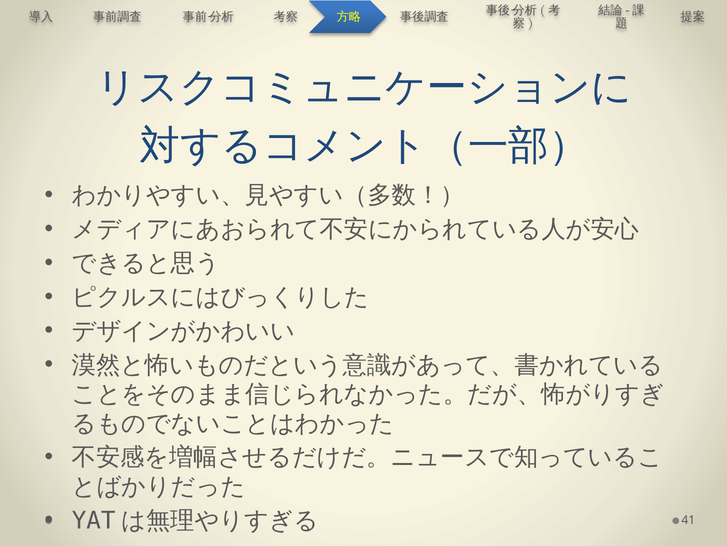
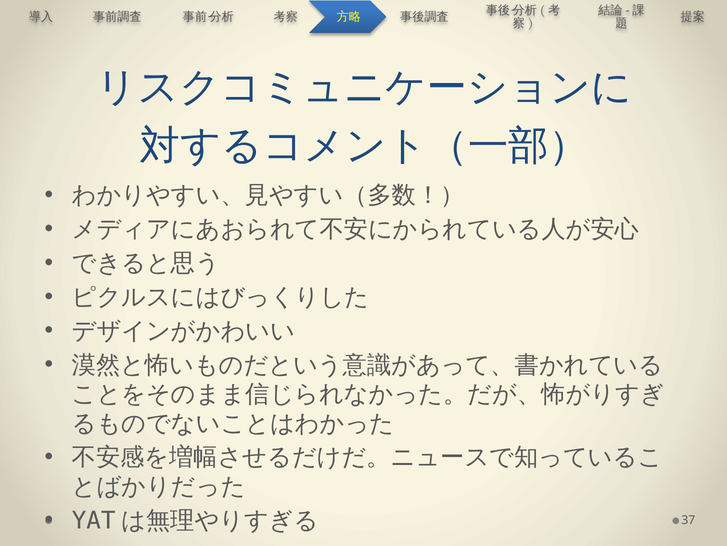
41: 41 -> 37 (688, 520)
